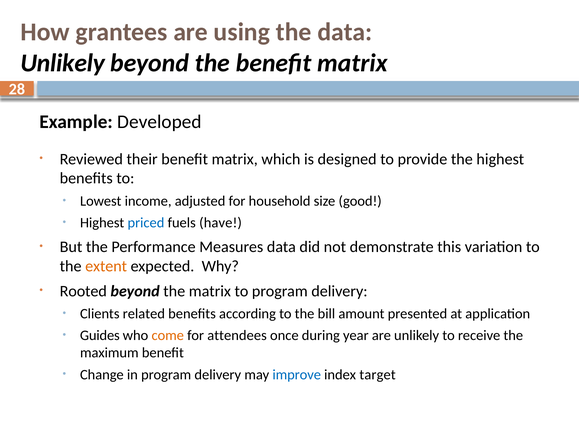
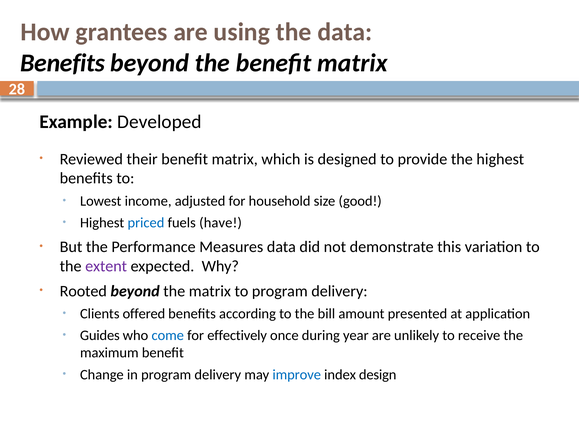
Unlikely: Unlikely -> Benefits (63, 63)
extent colour: orange -> purple (106, 266)
related: related -> offered (144, 314)
come colour: orange -> blue (168, 336)
attendees: attendees -> effectively (237, 336)
target: target -> design (378, 375)
